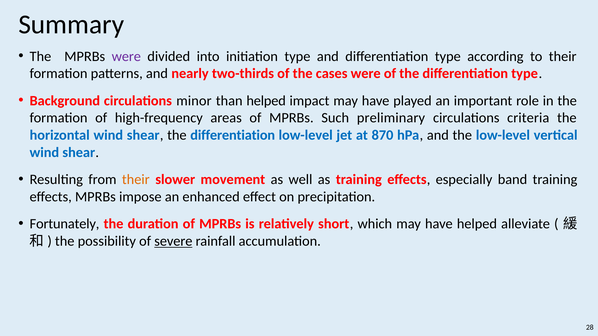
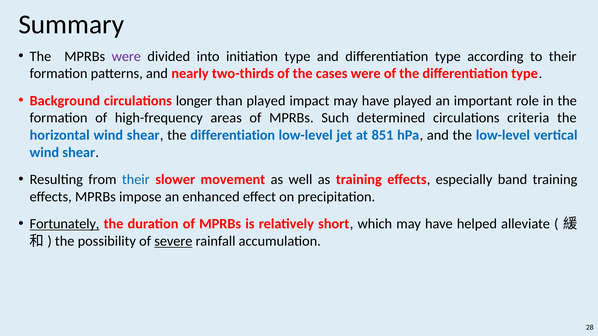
minor: minor -> longer (194, 101)
than helped: helped -> played (266, 101)
preliminary: preliminary -> determined (391, 118)
870: 870 -> 851 (382, 135)
their colour: orange -> blue (136, 180)
Fortunately underline: none -> present (65, 224)
